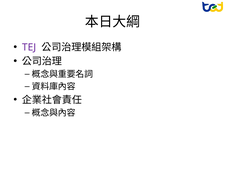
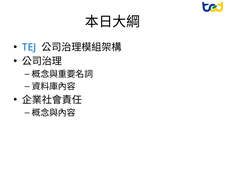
TEJ colour: purple -> blue (29, 47)
